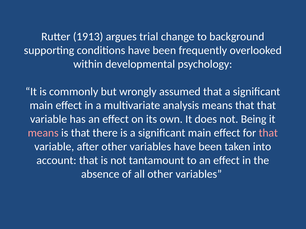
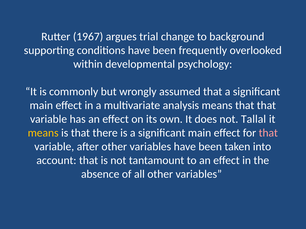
1913: 1913 -> 1967 (88, 37)
Being: Being -> Tallal (254, 119)
means colour: pink -> yellow (43, 133)
